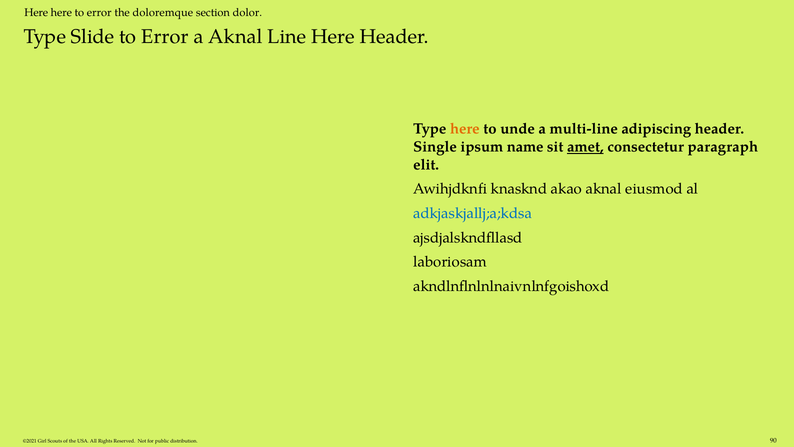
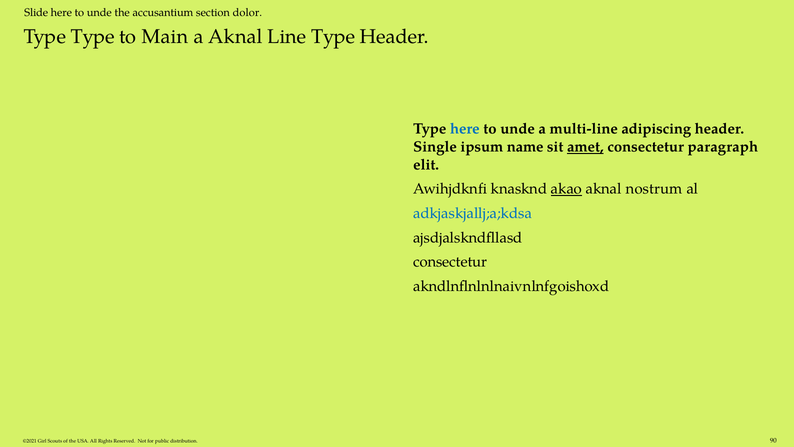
Here: Here -> Slide (36, 12)
error: error -> unde (99, 12)
doloremque: doloremque -> accusantium (163, 12)
Type Slide: Slide -> Type (93, 37)
Error: Error -> Main (165, 37)
Line Here: Here -> Type (333, 37)
here colour: orange -> blue (465, 129)
akao underline: none -> present (566, 189)
eiusmod: eiusmod -> nostrum (654, 189)
laboriosam: laboriosam -> consectetur (450, 262)
